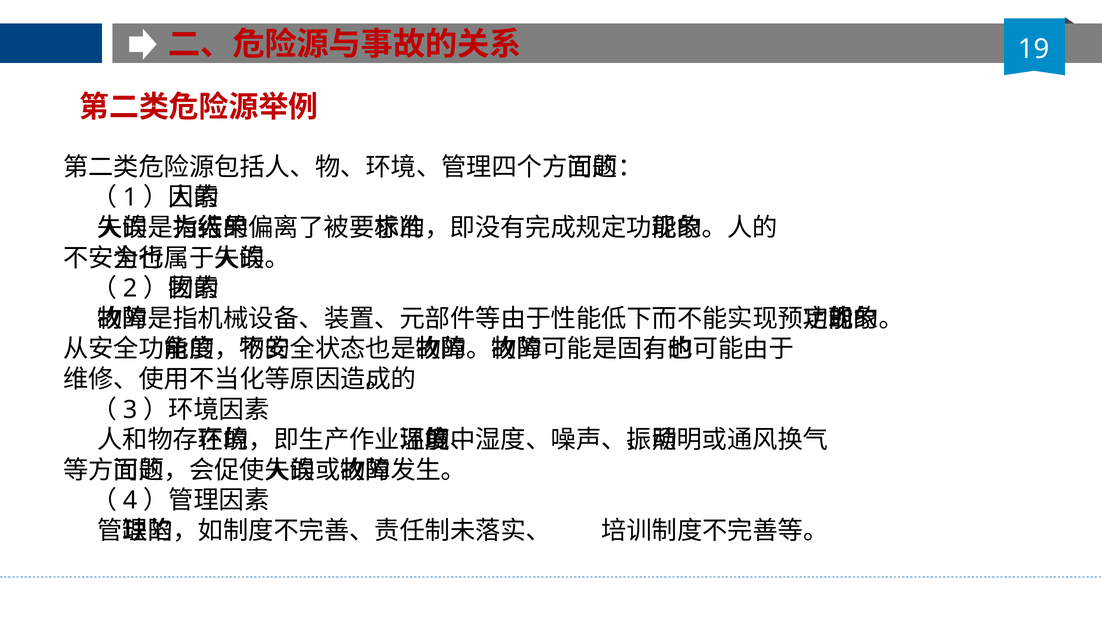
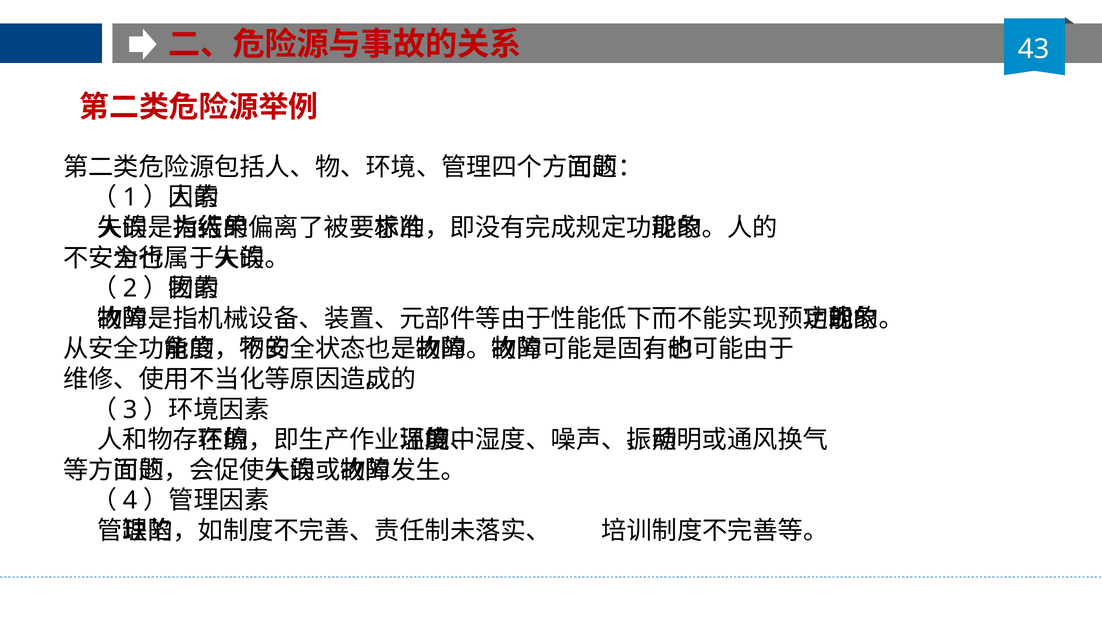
19: 19 -> 43 (1034, 49)
